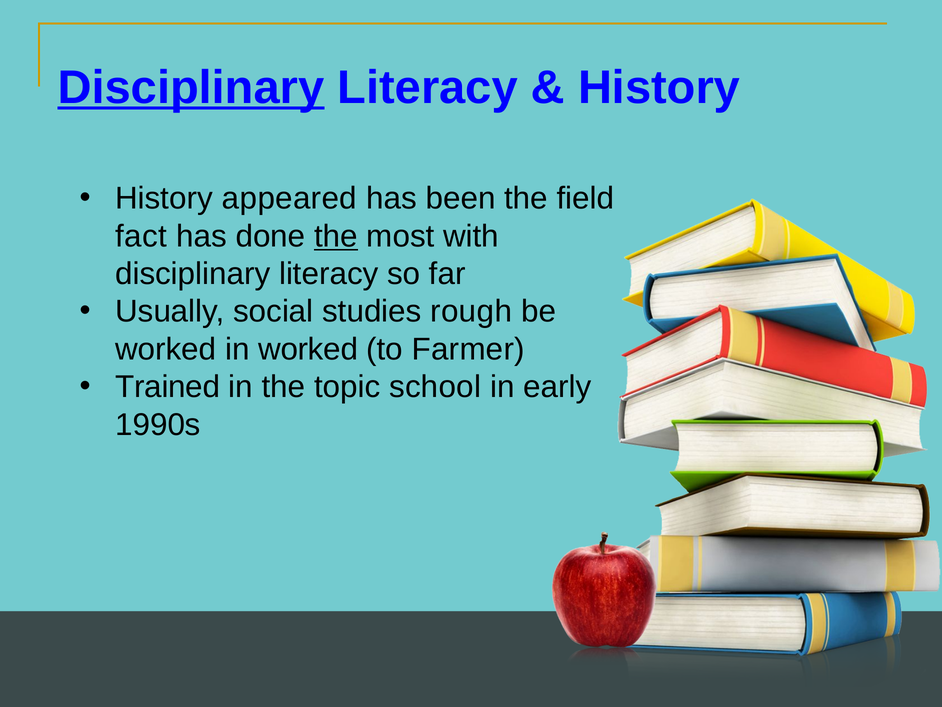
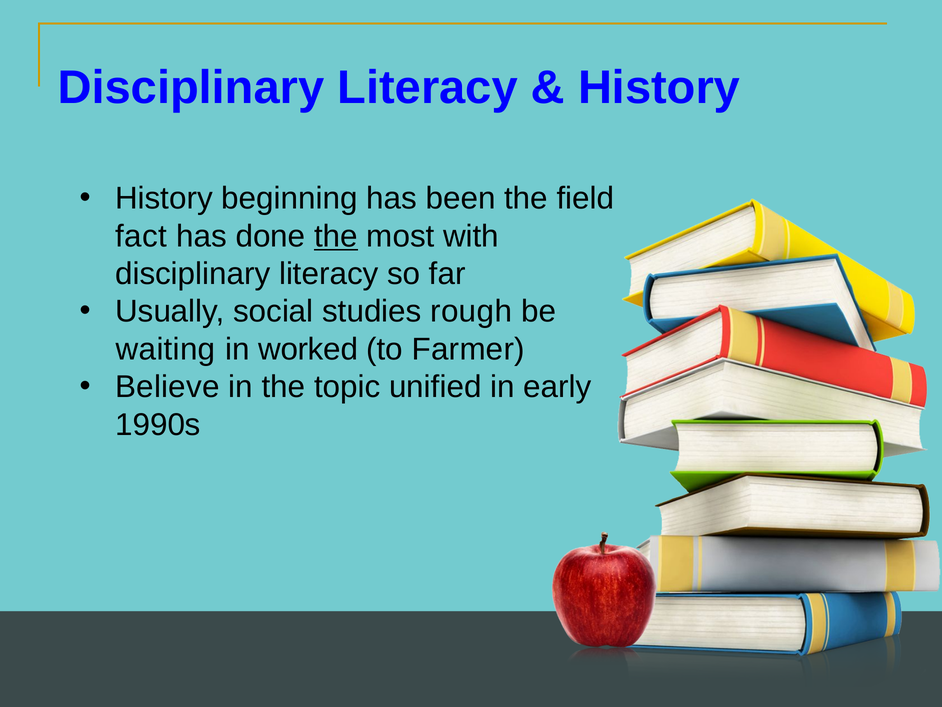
Disciplinary underline: present -> none (191, 88)
appeared: appeared -> beginning (290, 198)
worked: worked -> waiting (166, 349)
Trained: Trained -> Believe (167, 387)
school: school -> unified (435, 387)
